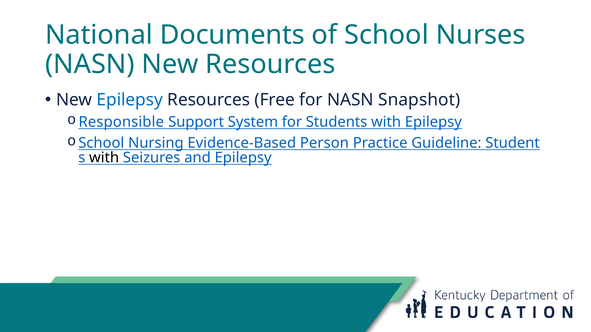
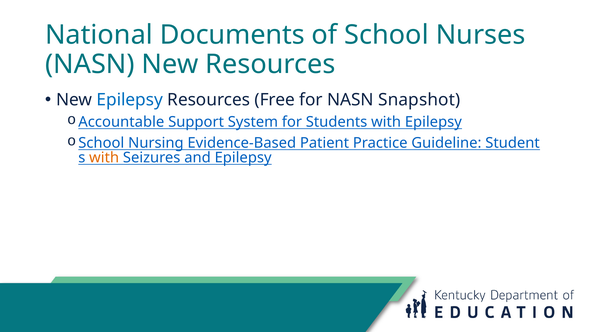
Responsible: Responsible -> Accountable (121, 122)
Person: Person -> Patient (324, 143)
with colour: black -> orange (104, 158)
